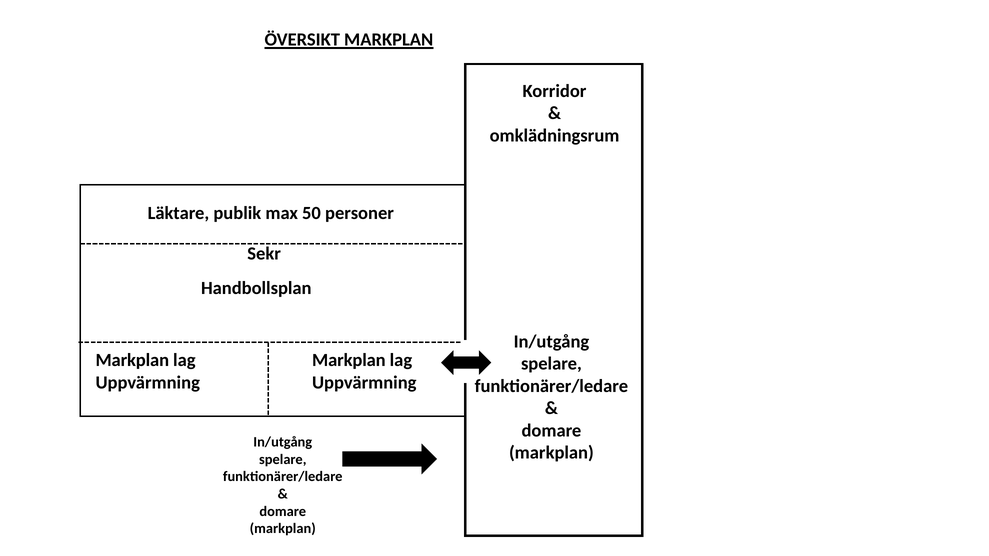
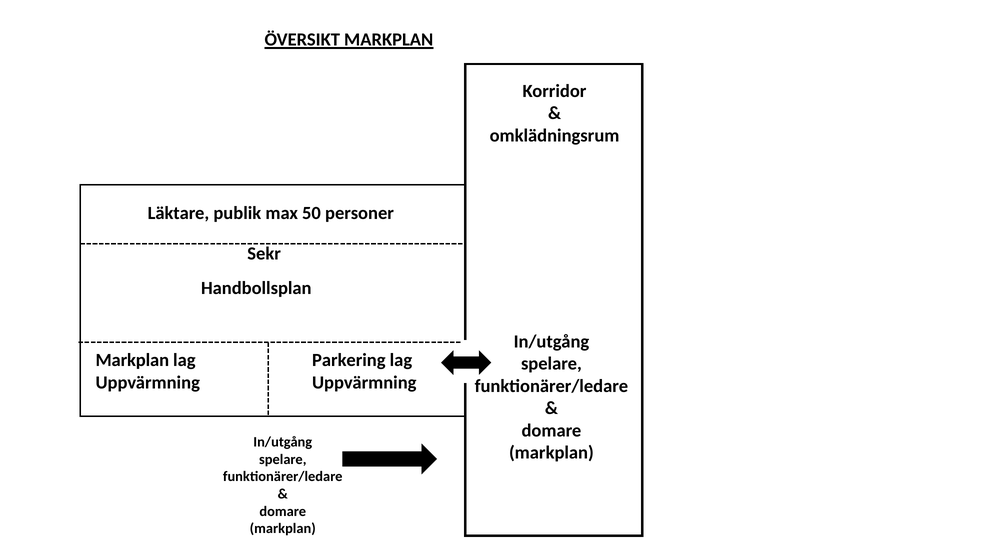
Markplan: Markplan -> Parkering (349, 361)
